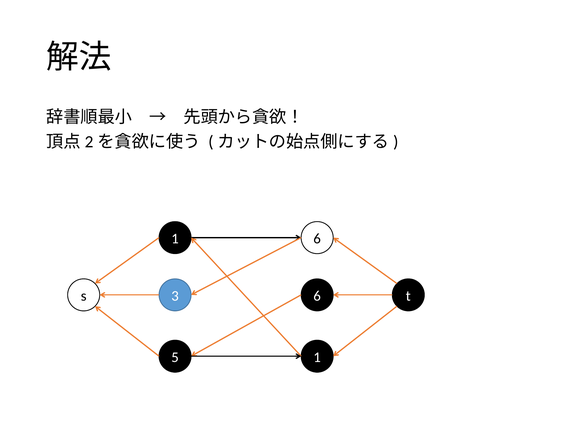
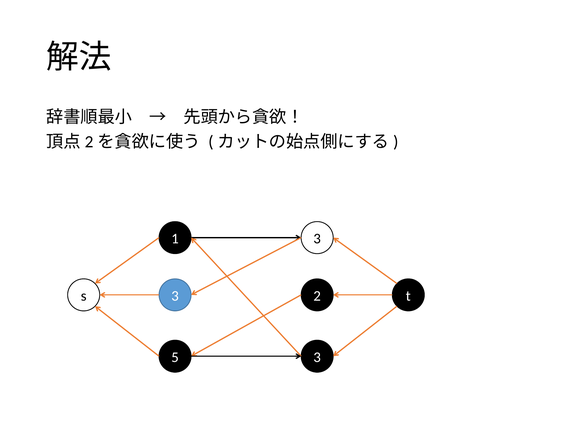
1 6: 6 -> 3 (317, 239)
3 6: 6 -> 2 (317, 296)
5 1: 1 -> 3 (317, 357)
